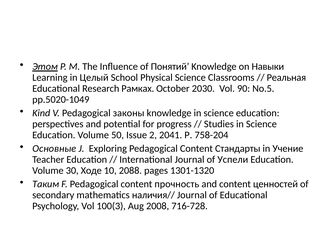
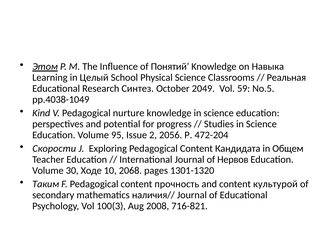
Навыки: Навыки -> Навыка (268, 66)
Рамках: Рамках -> Синтез (138, 88)
2030: 2030 -> 2049 (203, 88)
90: 90 -> 59 (244, 88)
pp.5020-1049: pp.5020-1049 -> pp.4038-1049 (61, 99)
законы: законы -> nurture (129, 113)
50: 50 -> 95 (118, 135)
2041: 2041 -> 2056 (171, 135)
758-204: 758-204 -> 472-204 (211, 135)
Основные: Основные -> Скорости (54, 148)
Стандарты: Стандарты -> Кандидата (238, 148)
Учение: Учение -> Общем (288, 148)
Успели: Успели -> Нервов (233, 159)
2088: 2088 -> 2068 (130, 170)
ценностей: ценностей -> культурой (275, 183)
716-728: 716-728 -> 716-821 (190, 205)
